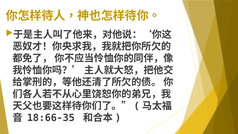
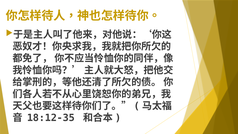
18:66-35: 18:66-35 -> 18:12-35 (51, 118)
